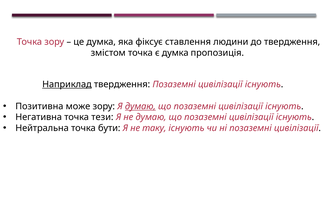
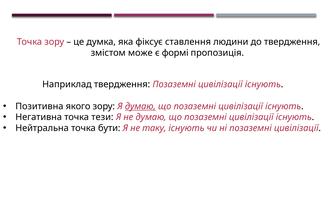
змістом точка: точка -> може (140, 53)
є думка: думка -> формі (175, 53)
Наприклад underline: present -> none (67, 84)
може: може -> якого (78, 106)
